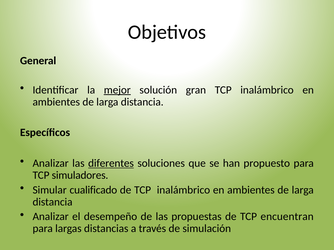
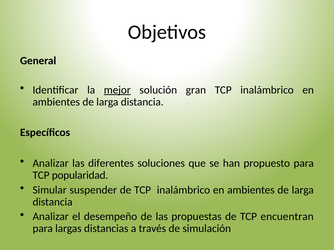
diferentes underline: present -> none (111, 164)
simuladores: simuladores -> popularidad (80, 176)
cualificado: cualificado -> suspender (93, 190)
